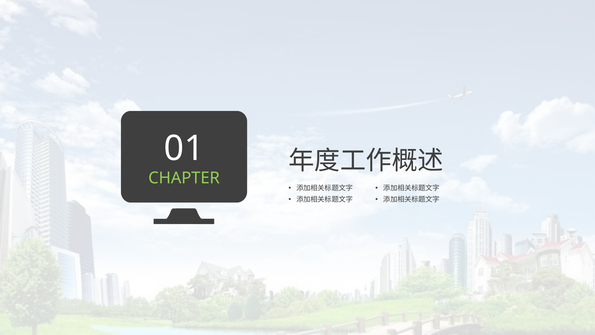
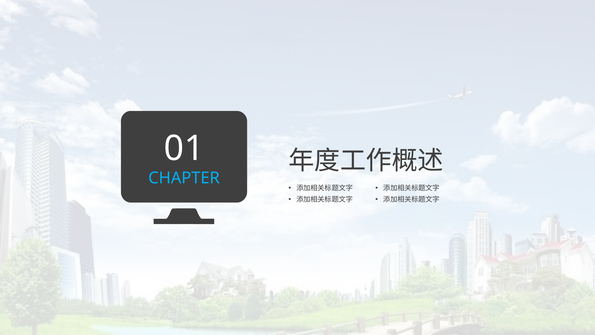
CHAPTER colour: light green -> light blue (184, 178)
